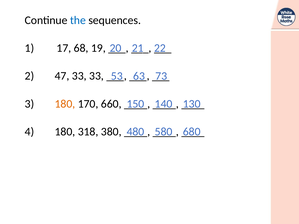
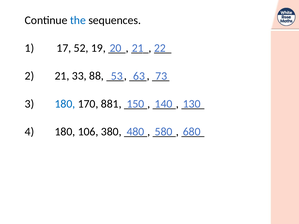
68: 68 -> 52 (81, 48)
2 47: 47 -> 21 (62, 76)
33 33: 33 -> 88 (97, 76)
180 colour: orange -> blue (65, 104)
660: 660 -> 881 (111, 104)
318: 318 -> 106 (88, 132)
